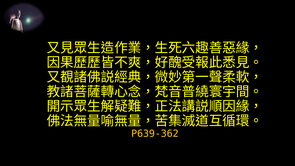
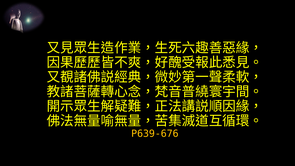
P639-362: P639-362 -> P639-676 (155, 134)
